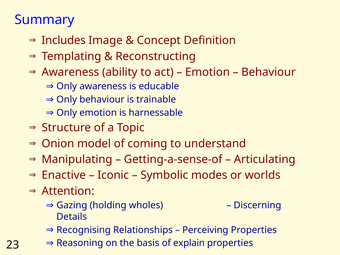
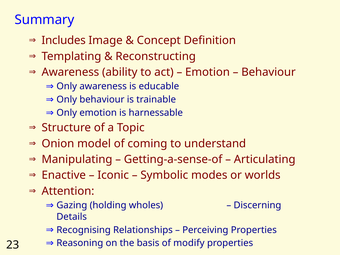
explain: explain -> modify (189, 243)
